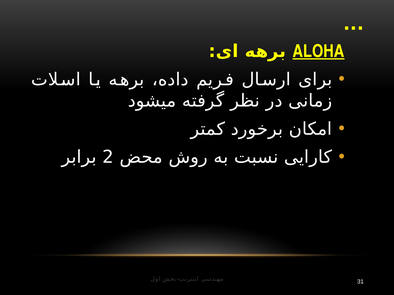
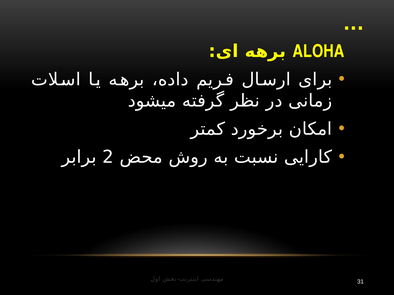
ALOHA underline: present -> none (319, 51)
